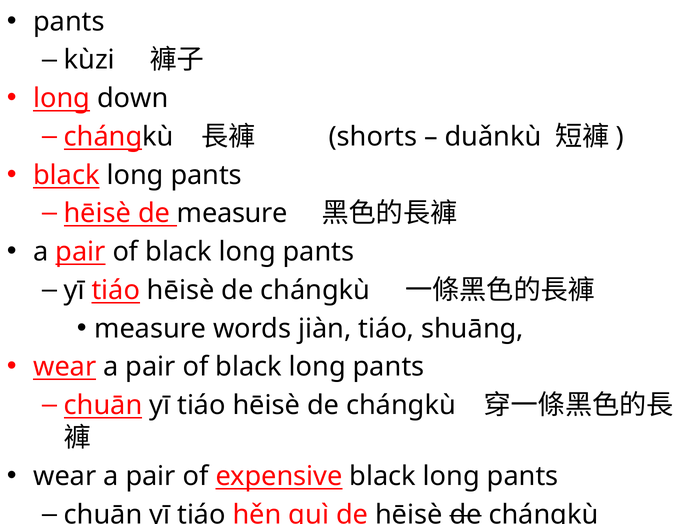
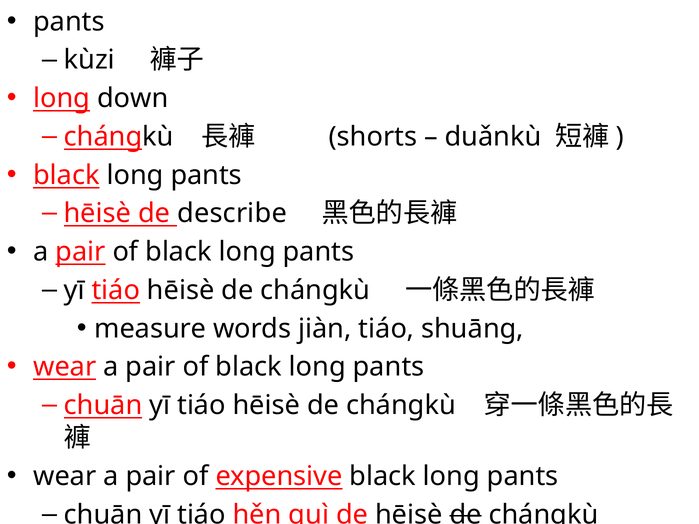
de measure: measure -> describe (232, 214)
